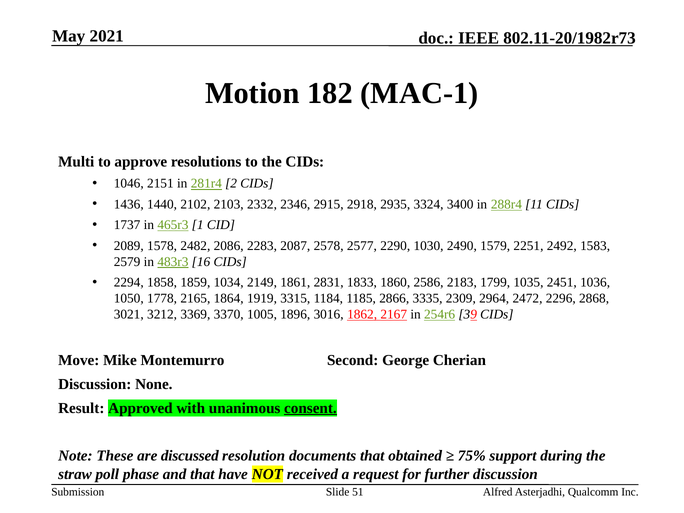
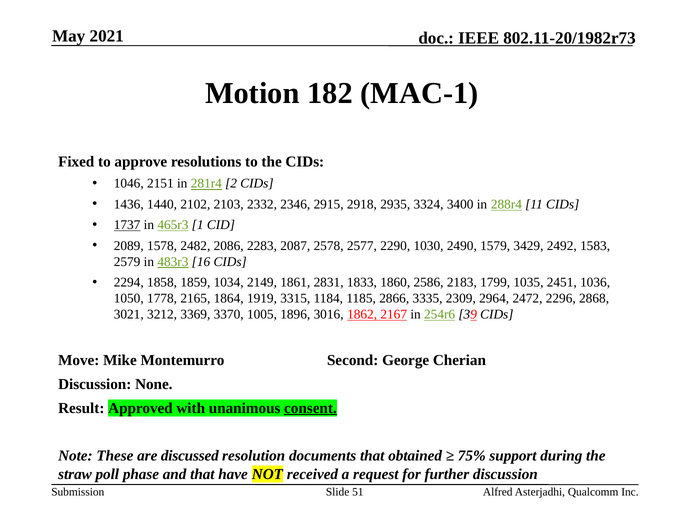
Multi: Multi -> Fixed (76, 162)
1737 underline: none -> present (127, 225)
2251: 2251 -> 3429 (528, 246)
